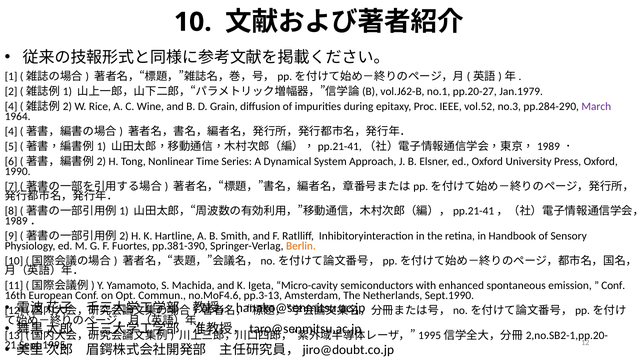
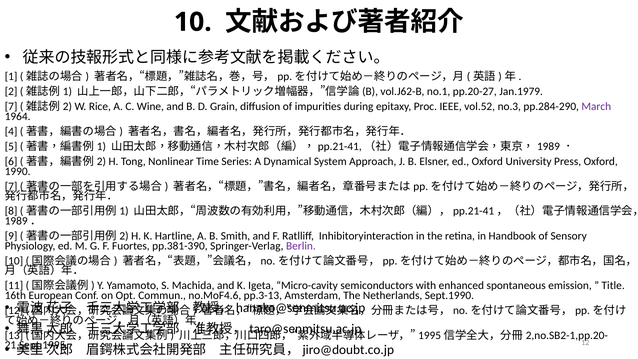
4: 4 -> 7 (11, 106)
Berlin colour: orange -> purple (301, 246)
Conf: Conf -> Title (613, 286)
